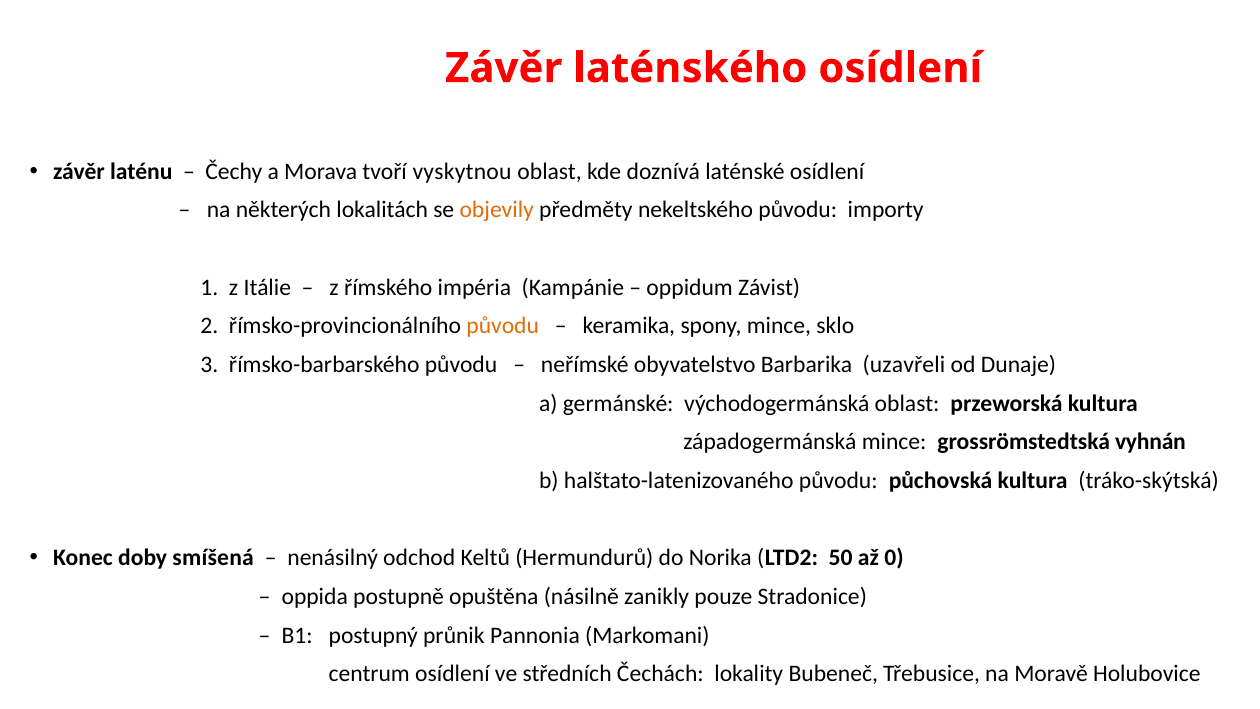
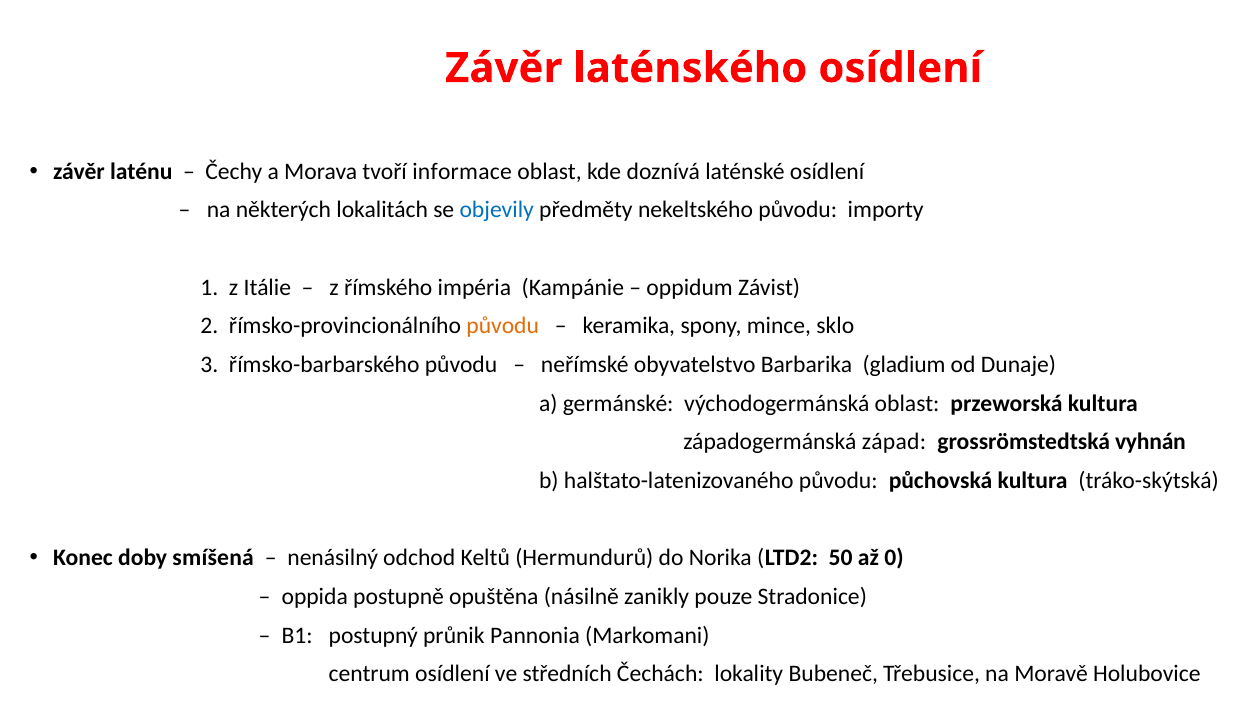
vyskytnou: vyskytnou -> informace (462, 171)
objevily colour: orange -> blue (497, 210)
uzavřeli: uzavřeli -> gladium (904, 365)
západogermánská mince: mince -> západ (894, 442)
